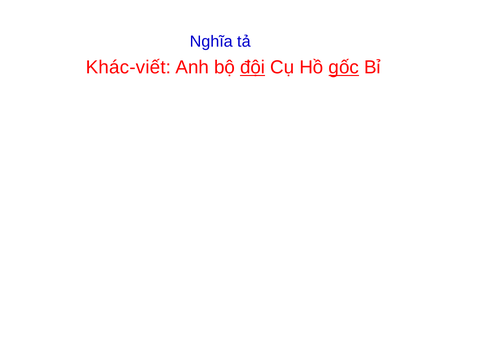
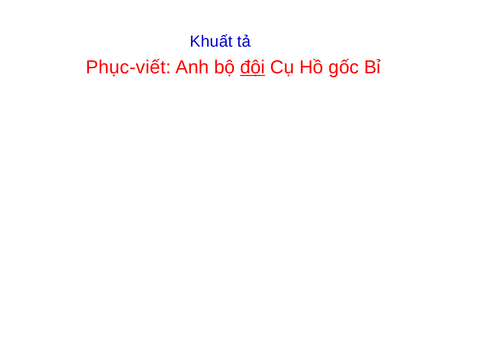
Nghĩa: Nghĩa -> Khuất (211, 41)
Khác-viết: Khác-viết -> Phục-viết (129, 67)
gốc underline: present -> none (344, 67)
